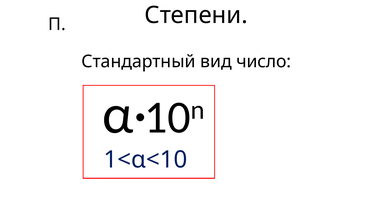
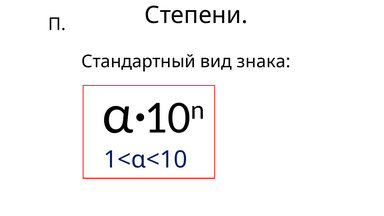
число: число -> знака (264, 62)
